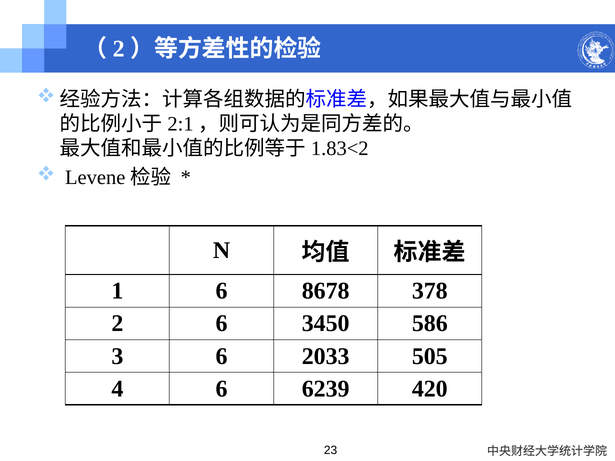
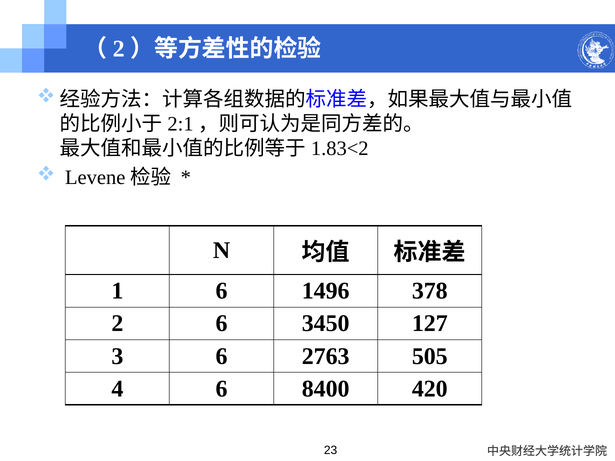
8678: 8678 -> 1496 (326, 291)
586: 586 -> 127 (430, 324)
2033: 2033 -> 2763 (326, 356)
6239: 6239 -> 8400 (326, 389)
